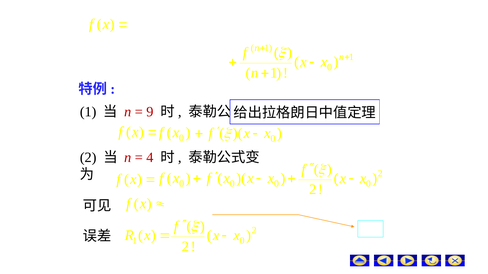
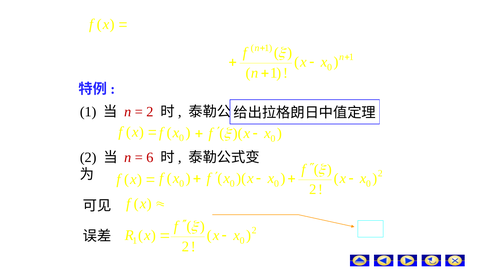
9: 9 -> 2 (150, 112)
4: 4 -> 6 (150, 158)
